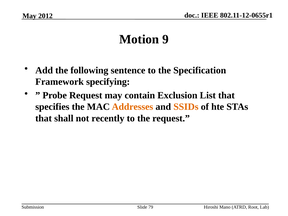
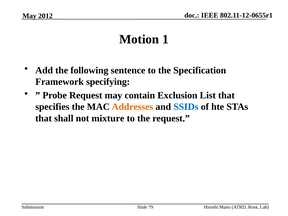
9: 9 -> 1 (165, 39)
SSIDs colour: orange -> blue (186, 107)
recently: recently -> mixture (108, 118)
